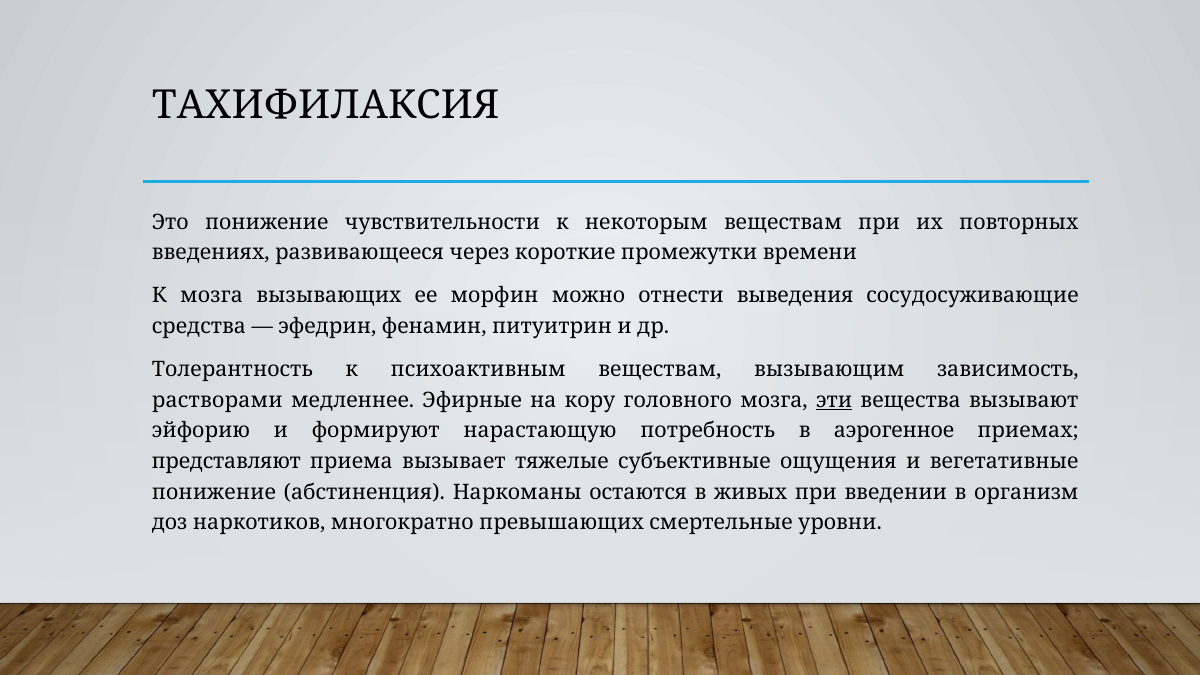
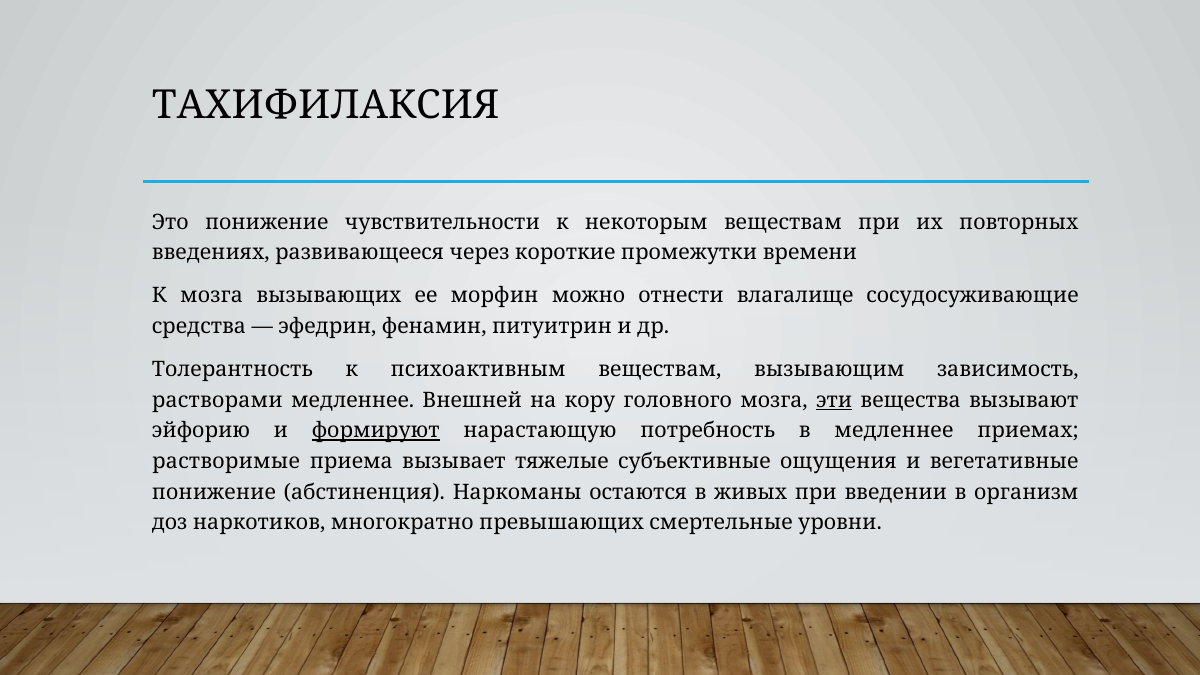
выведения: выведения -> влагалище (795, 296)
Эфирные: Эфирные -> Внешней (472, 400)
формируют underline: none -> present (376, 431)
в аэрогенное: аэрогенное -> медленнее (894, 431)
представляют: представляют -> растворимые (226, 462)
